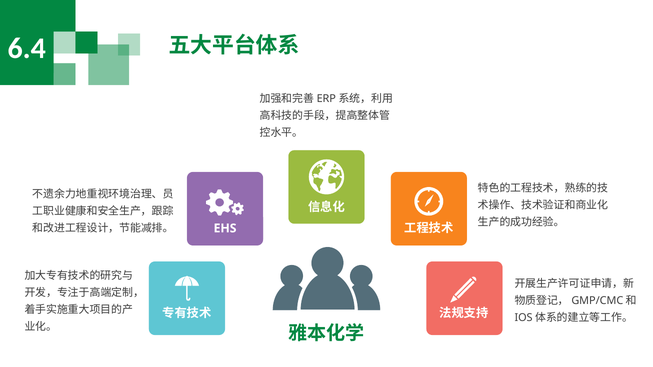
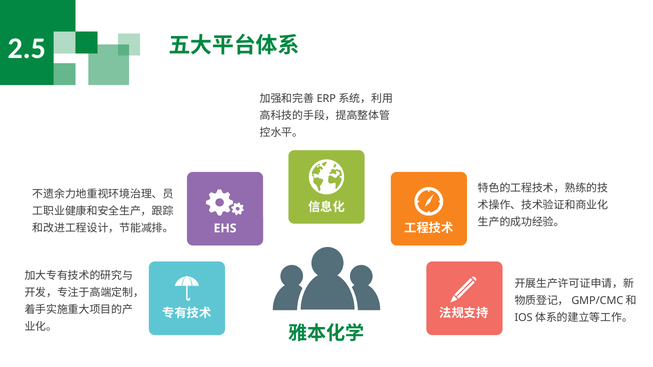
6.4: 6.4 -> 2.5 (27, 48)
